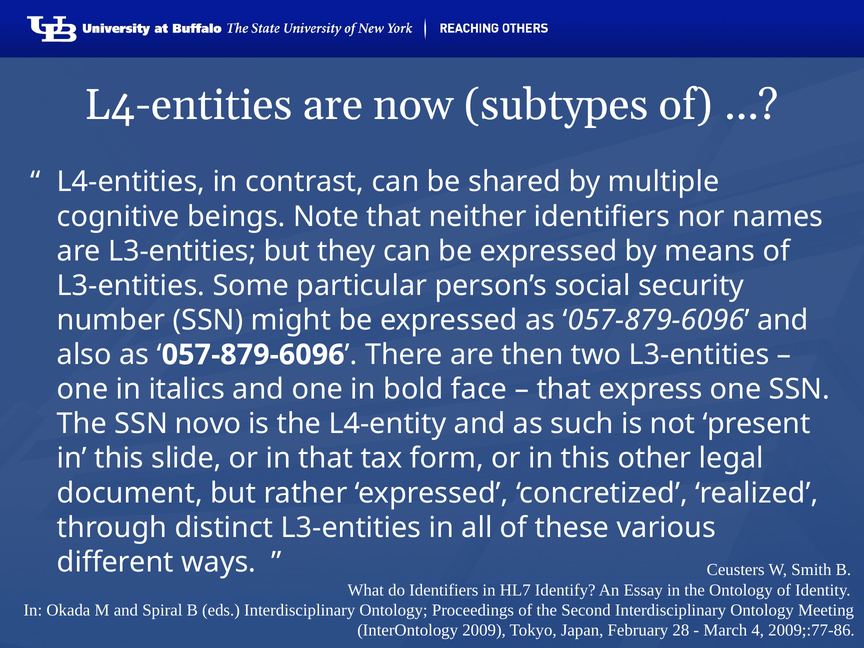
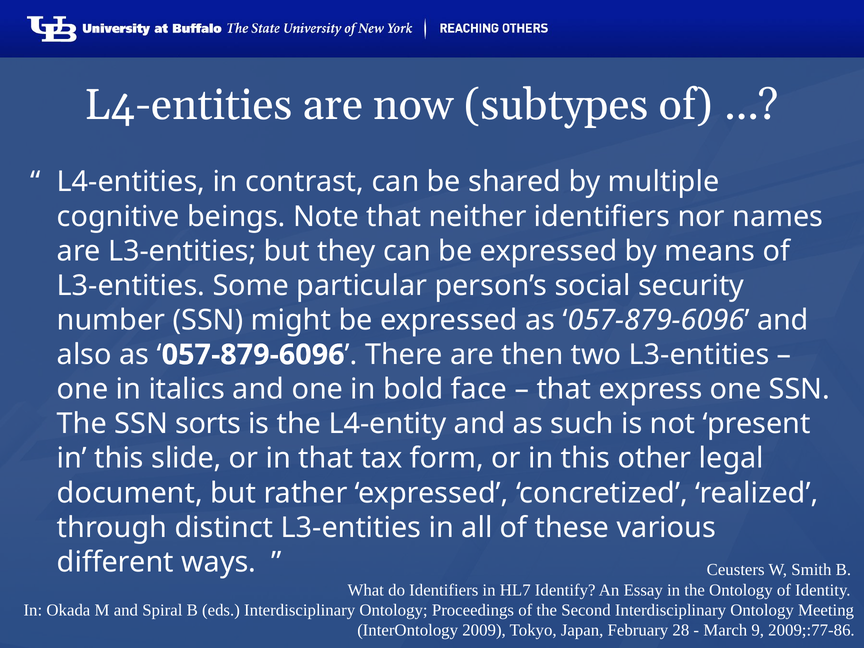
novo: novo -> sorts (208, 424)
4: 4 -> 9 (758, 630)
